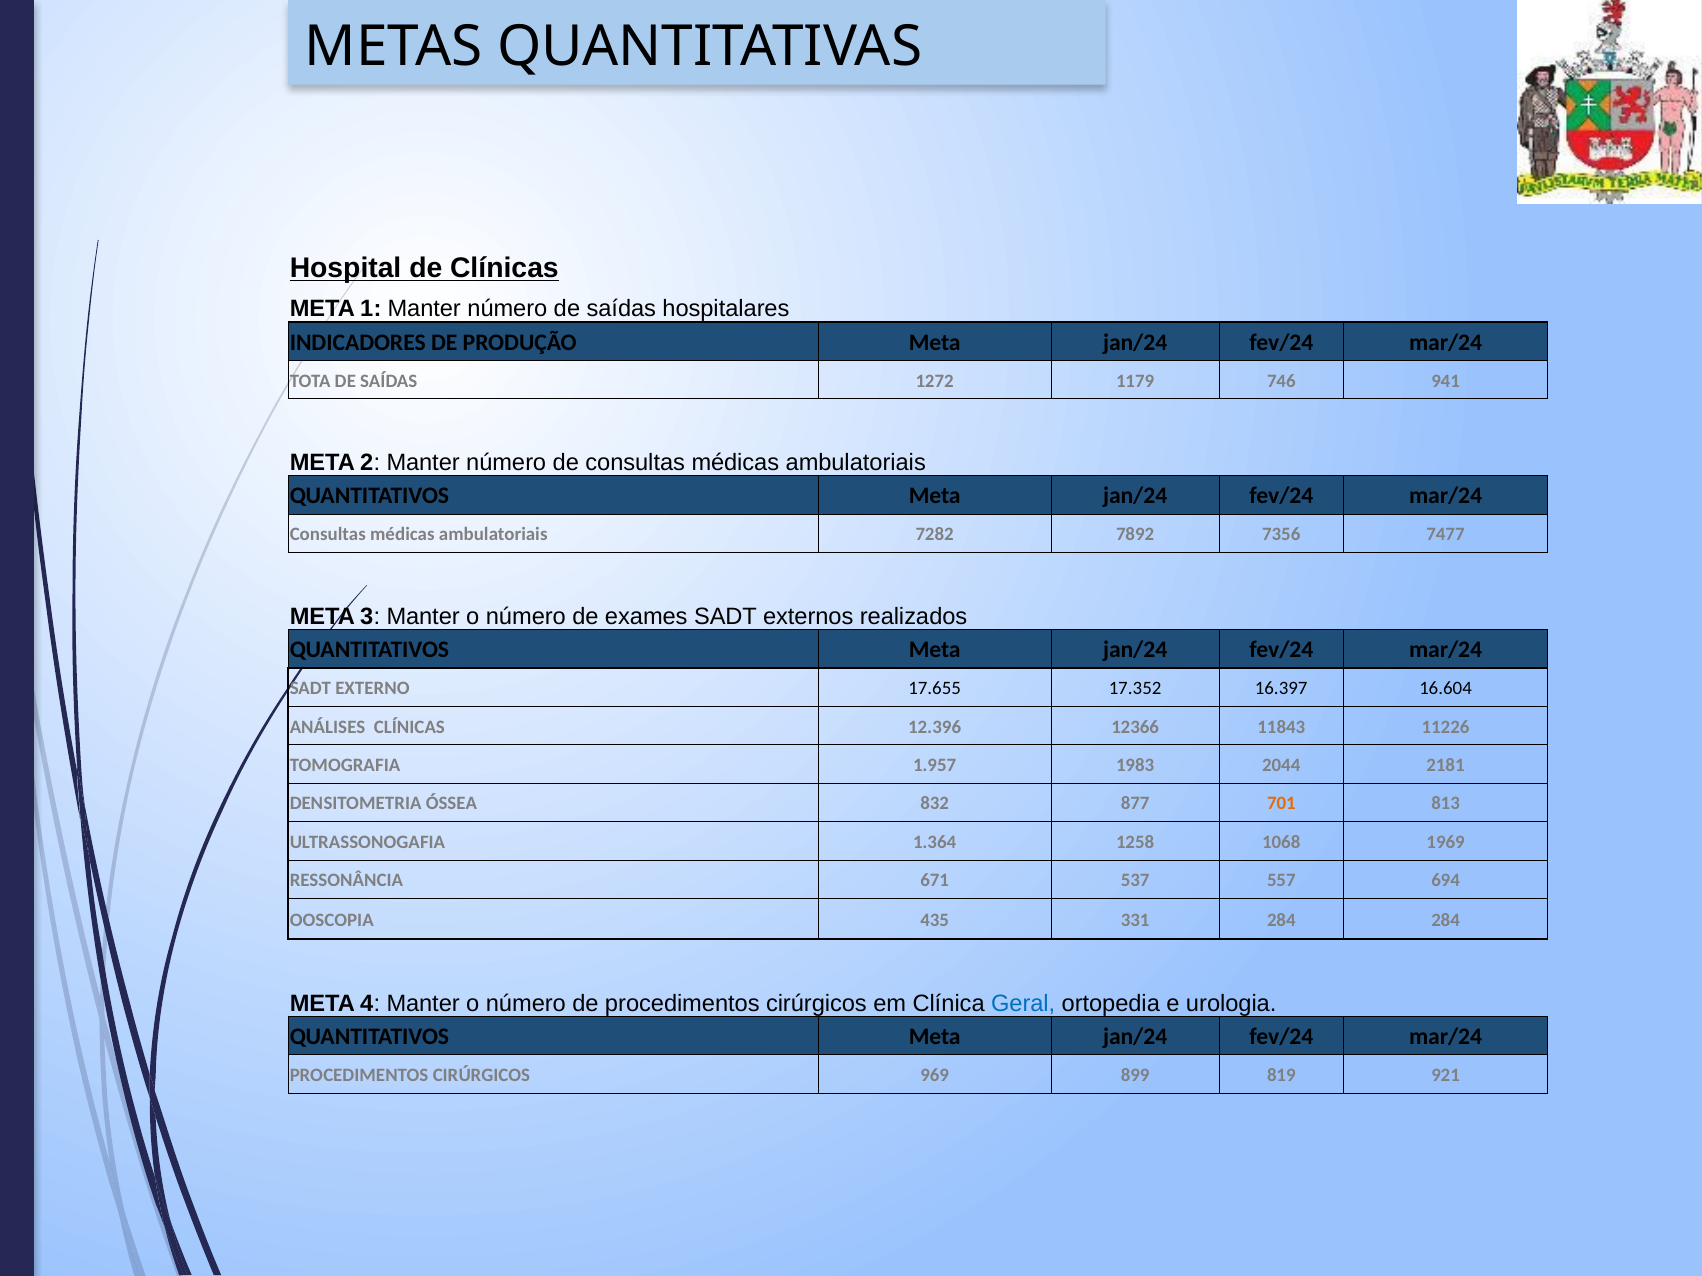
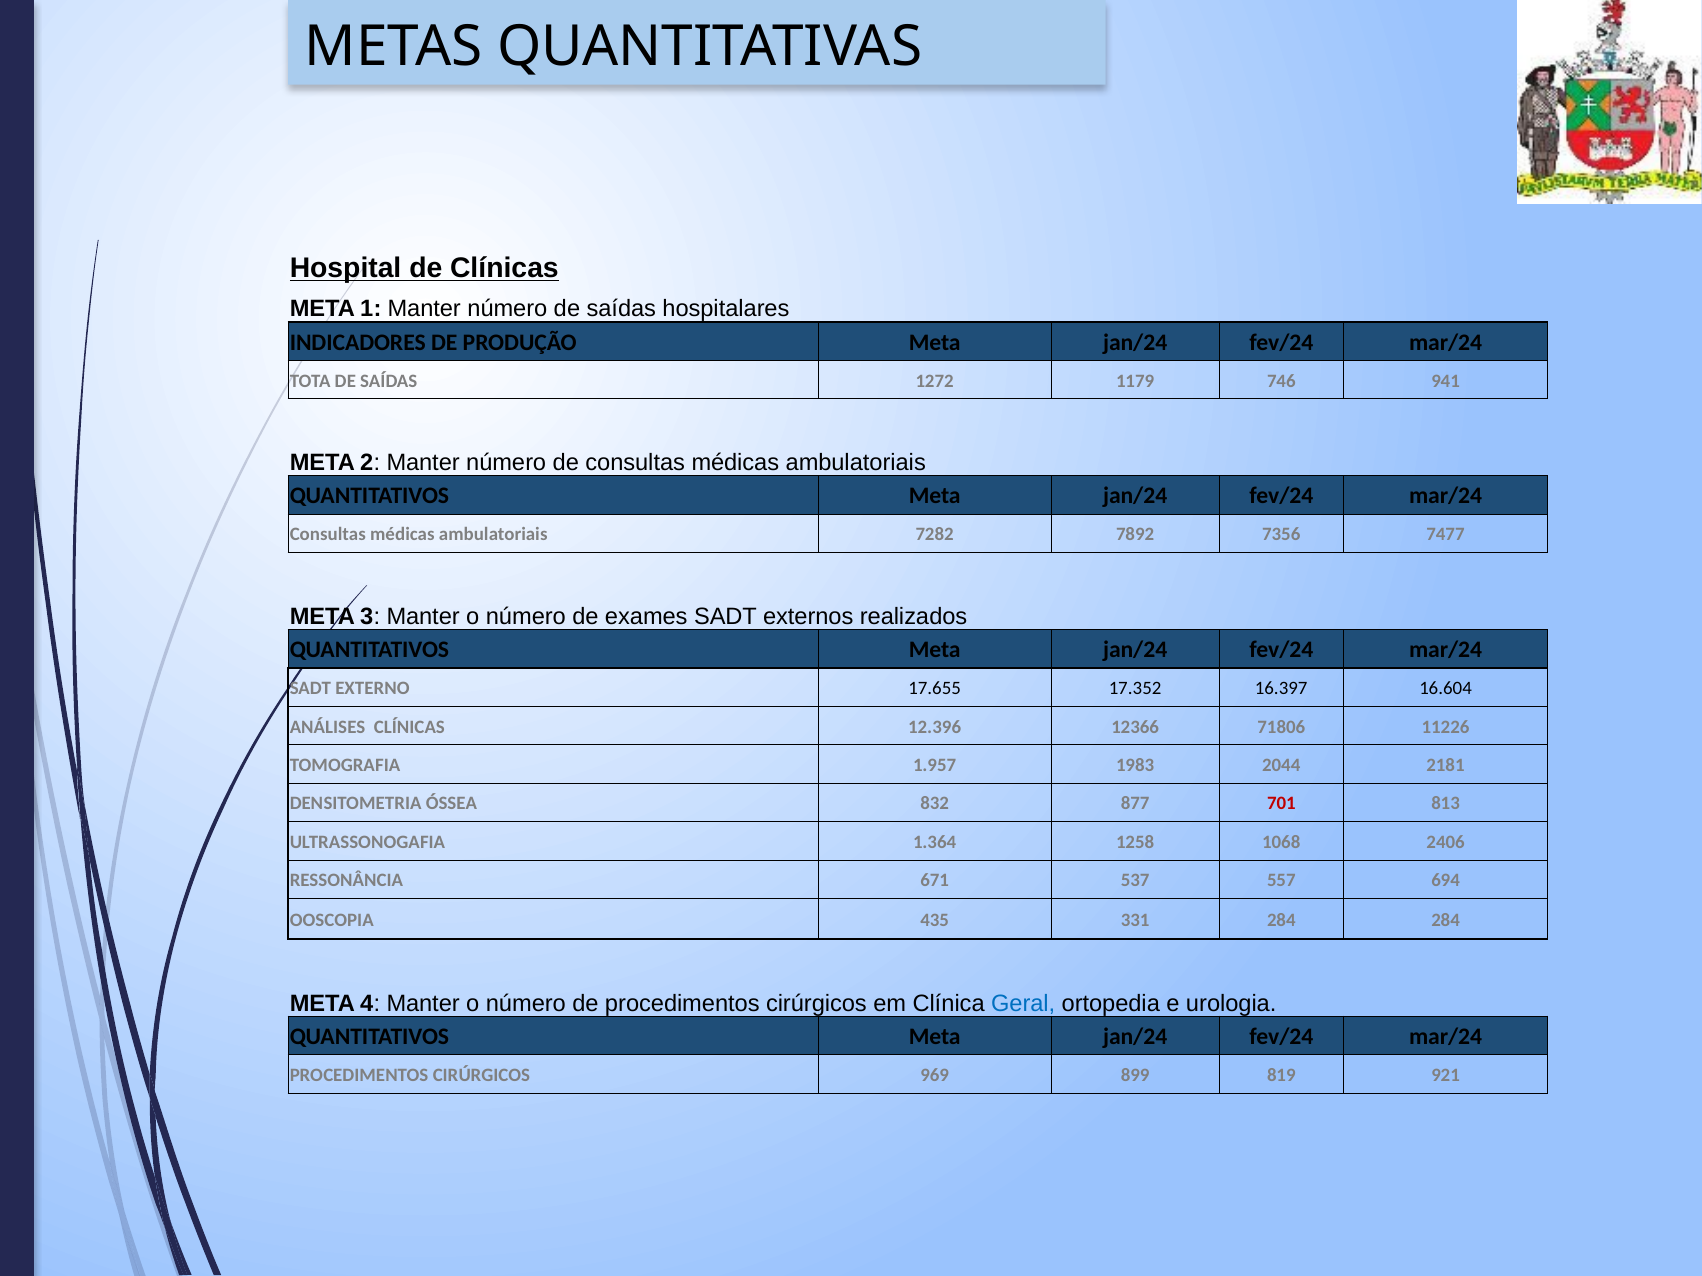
11843: 11843 -> 71806 (1281, 727)
701 colour: orange -> red (1281, 804)
1969: 1969 -> 2406 (1446, 842)
